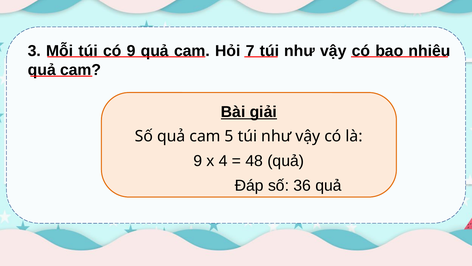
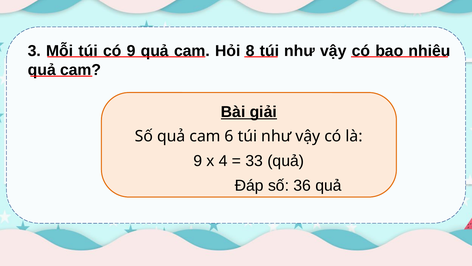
7: 7 -> 8 (250, 51)
5: 5 -> 6 (229, 136)
48: 48 -> 33 (254, 161)
